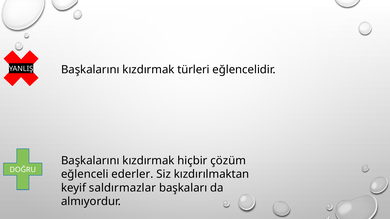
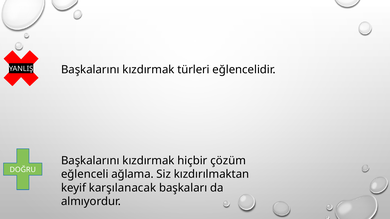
ederler: ederler -> ağlama (133, 174)
saldırmazlar: saldırmazlar -> karşılanacak (122, 188)
